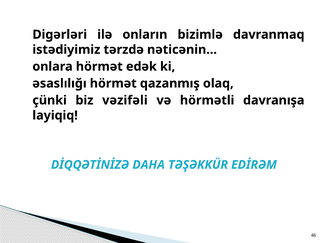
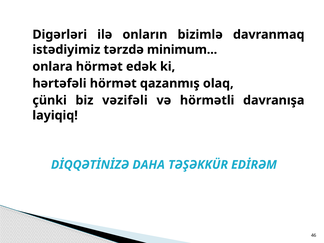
nəticənin: nəticənin -> minimum (182, 50)
əsaslılığı: əsaslılığı -> hərtəfəli (59, 83)
